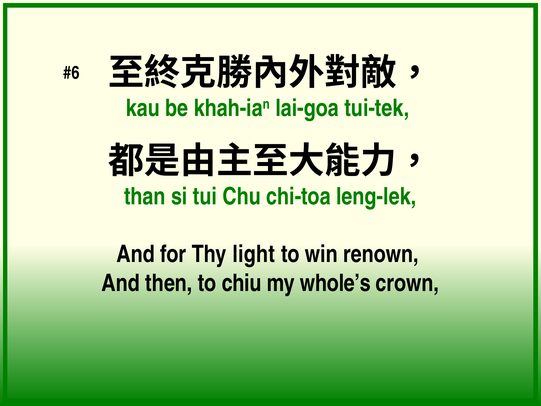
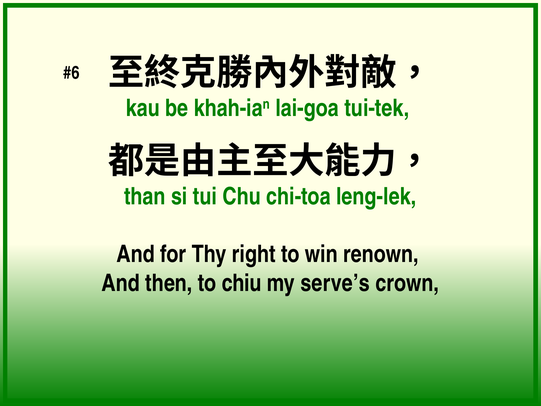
light: light -> right (254, 254)
whole’s: whole’s -> serve’s (335, 283)
